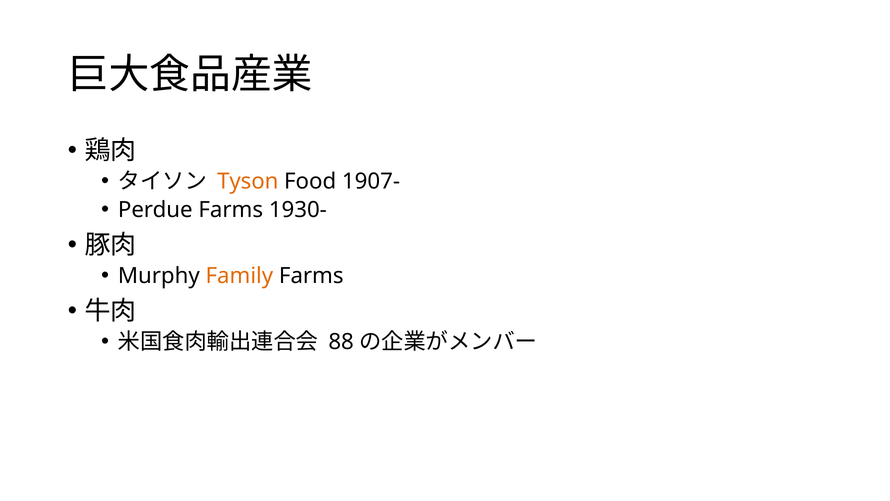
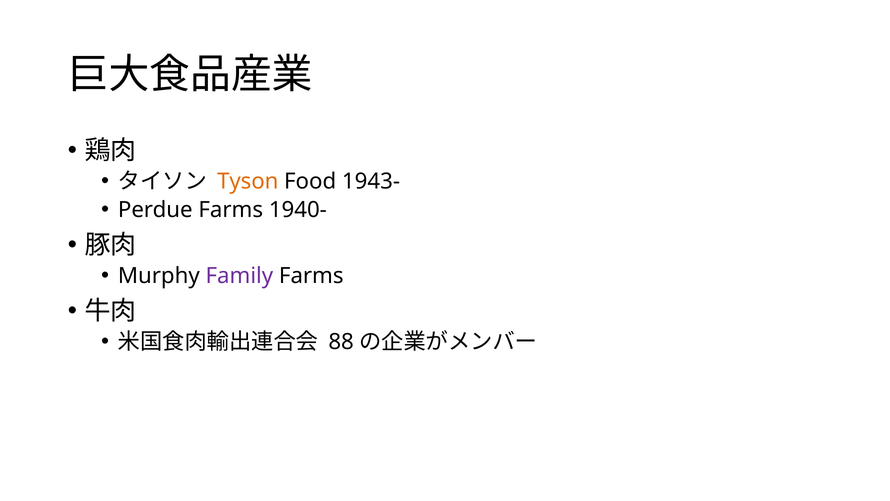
1907-: 1907- -> 1943- (371, 181)
1930-: 1930- -> 1940- (298, 210)
Family colour: orange -> purple (239, 276)
